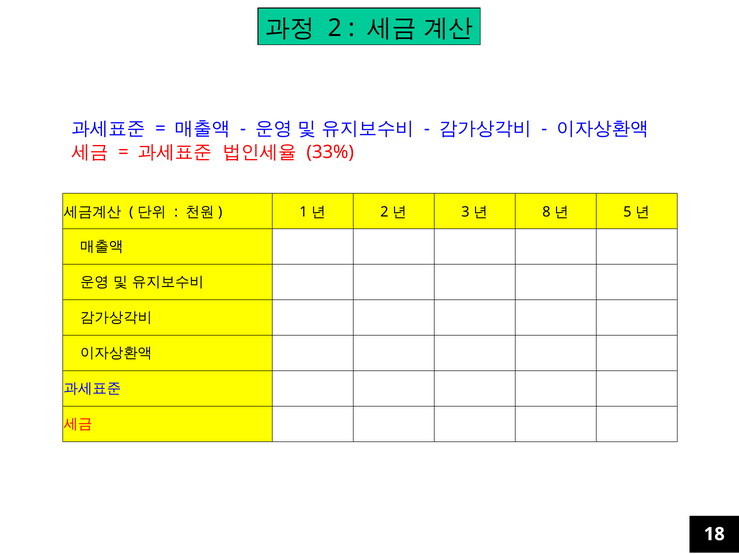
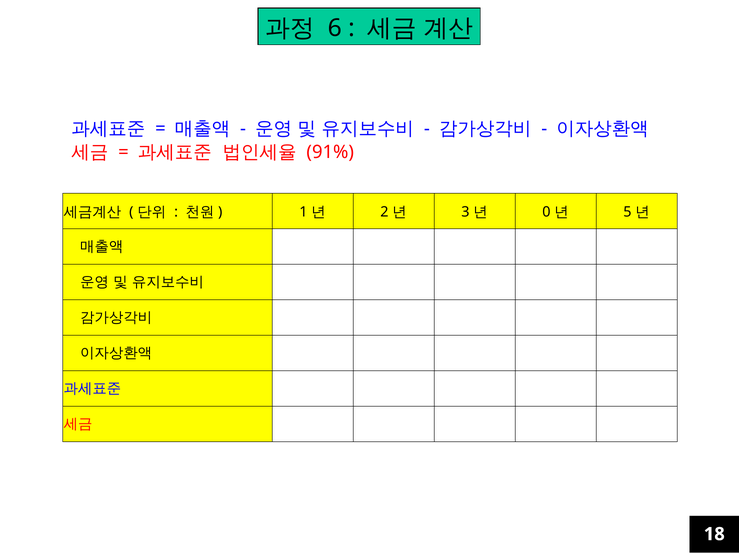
2: 2 -> 6 (335, 28)
33%: 33% -> 91% (330, 152)
8: 8 -> 0 (546, 212)
